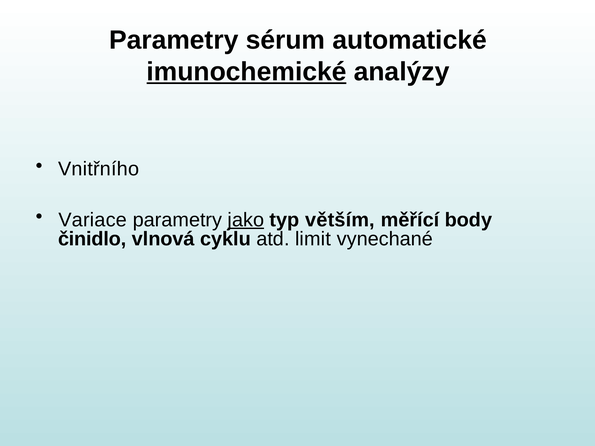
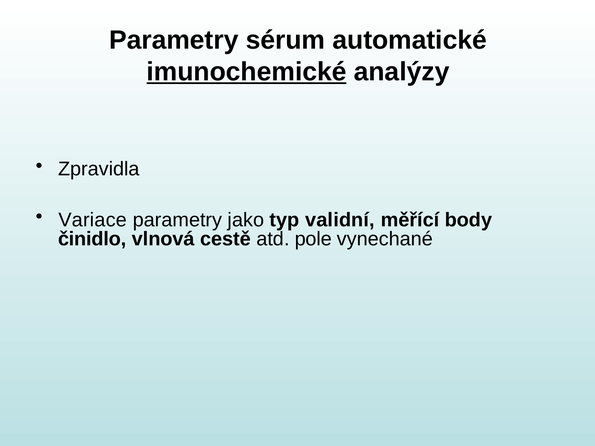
Vnitřního: Vnitřního -> Zpravidla (99, 169)
jako underline: present -> none (246, 220)
větším: větším -> validní (340, 220)
cyklu: cyklu -> cestě (226, 239)
limit: limit -> pole (313, 239)
